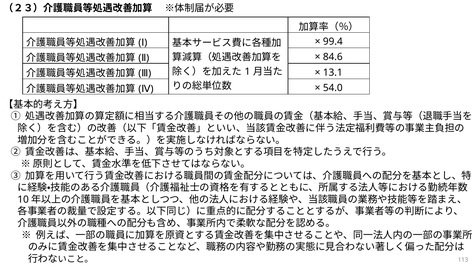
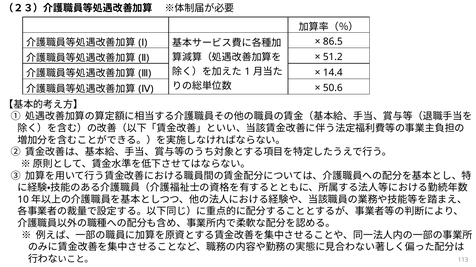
99.4: 99.4 -> 86.5 (333, 42)
84.6: 84.6 -> 51.2 (333, 57)
13.1: 13.1 -> 14.4 (333, 73)
54.0: 54.0 -> 50.6 (333, 88)
